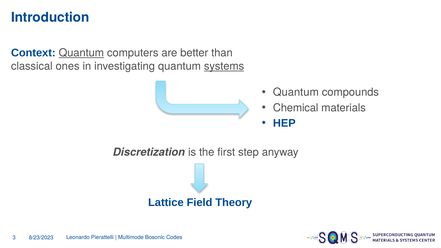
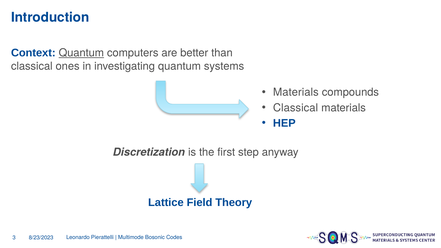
systems underline: present -> none (224, 66)
Quantum: Quantum -> Materials (296, 92)
Chemical: Chemical -> Classical (296, 108)
